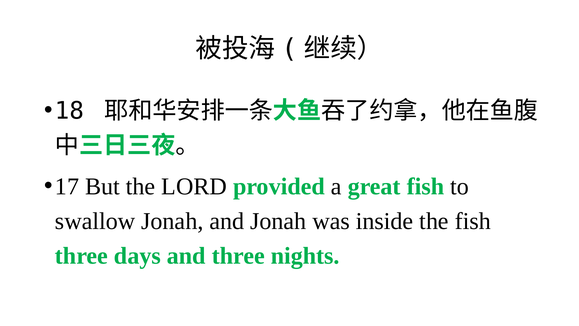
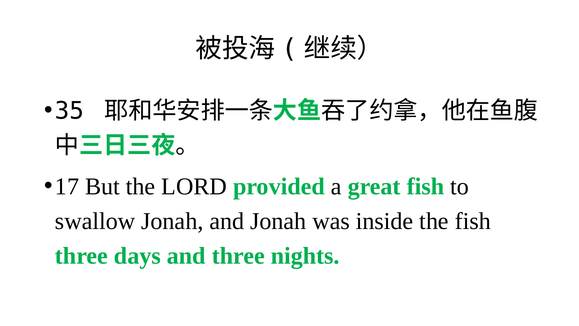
18: 18 -> 35 (70, 111)
